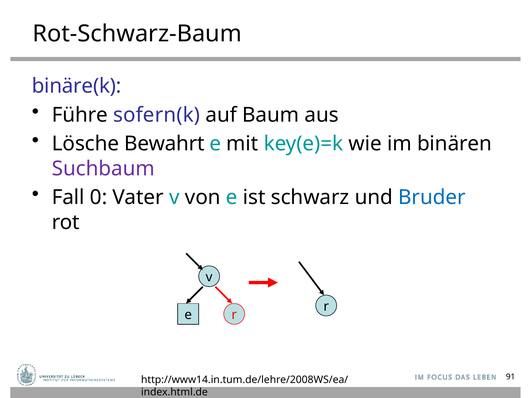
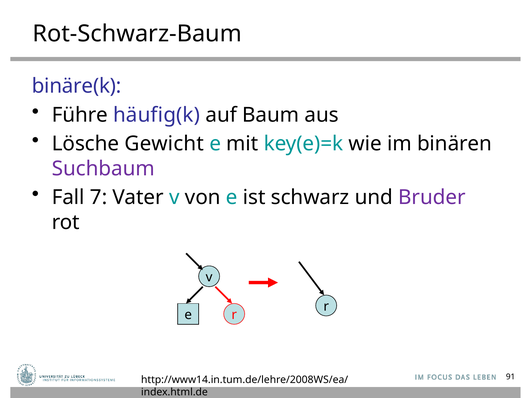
sofern(k: sofern(k -> häufig(k (157, 115)
Bewahrt: Bewahrt -> Gewicht (164, 144)
0: 0 -> 7 (99, 198)
Bruder colour: blue -> purple (432, 198)
